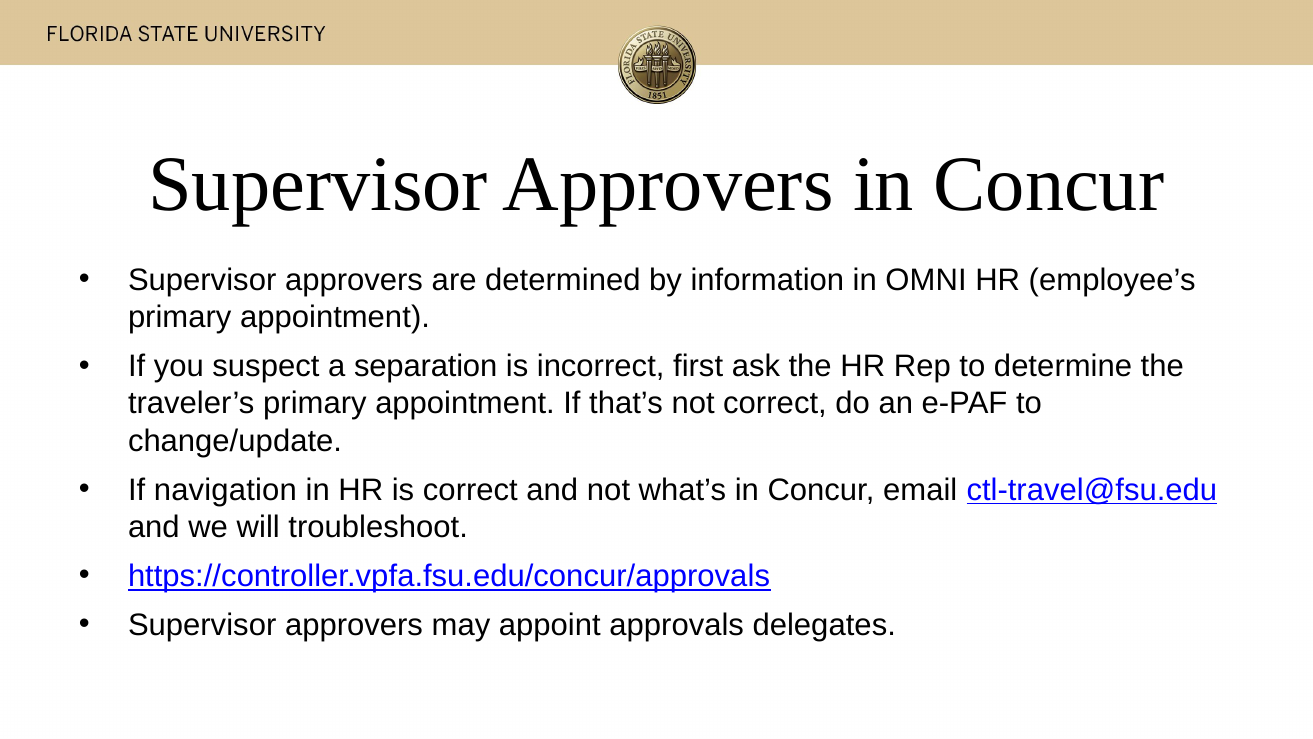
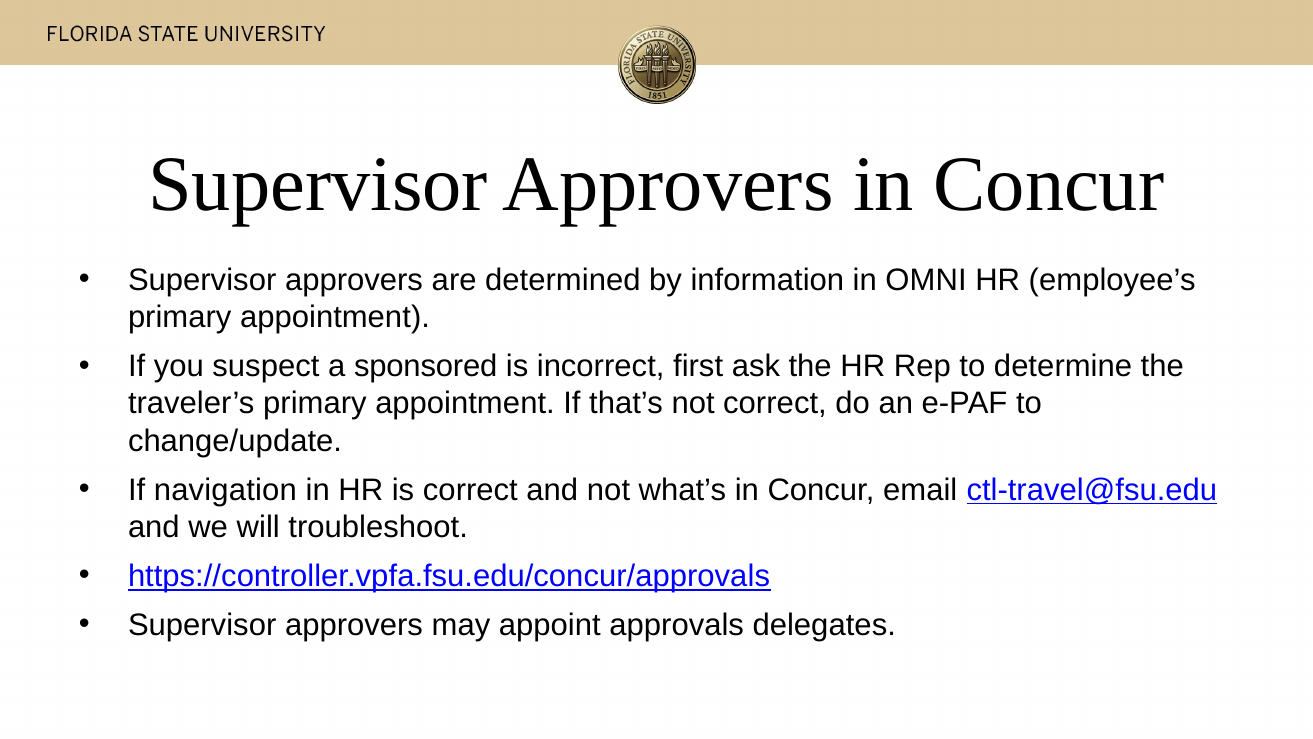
separation: separation -> sponsored (426, 366)
